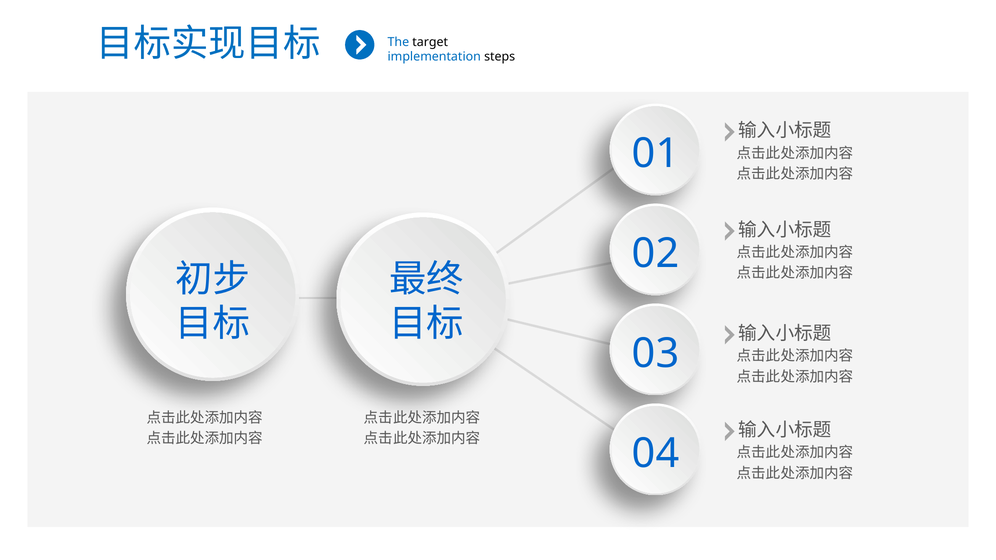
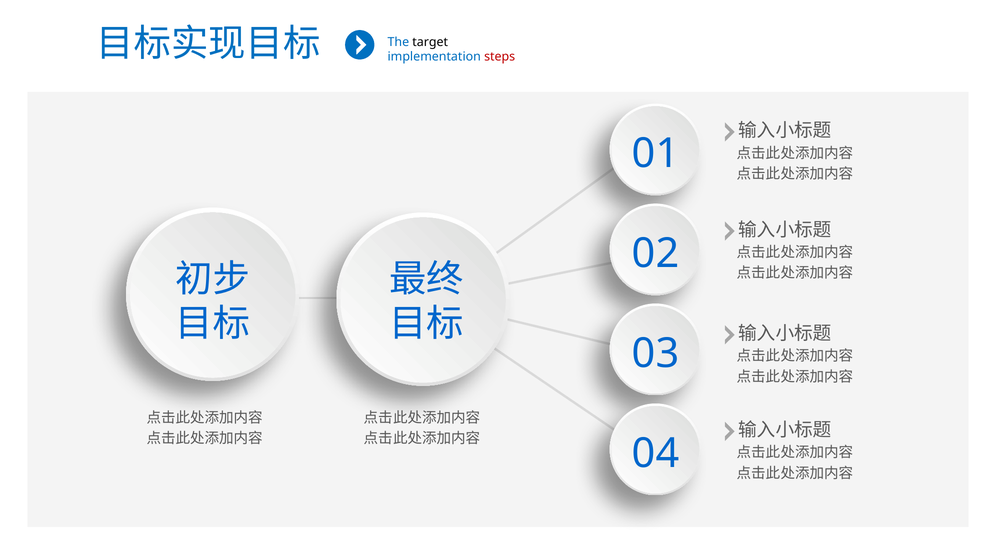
steps colour: black -> red (500, 57)
